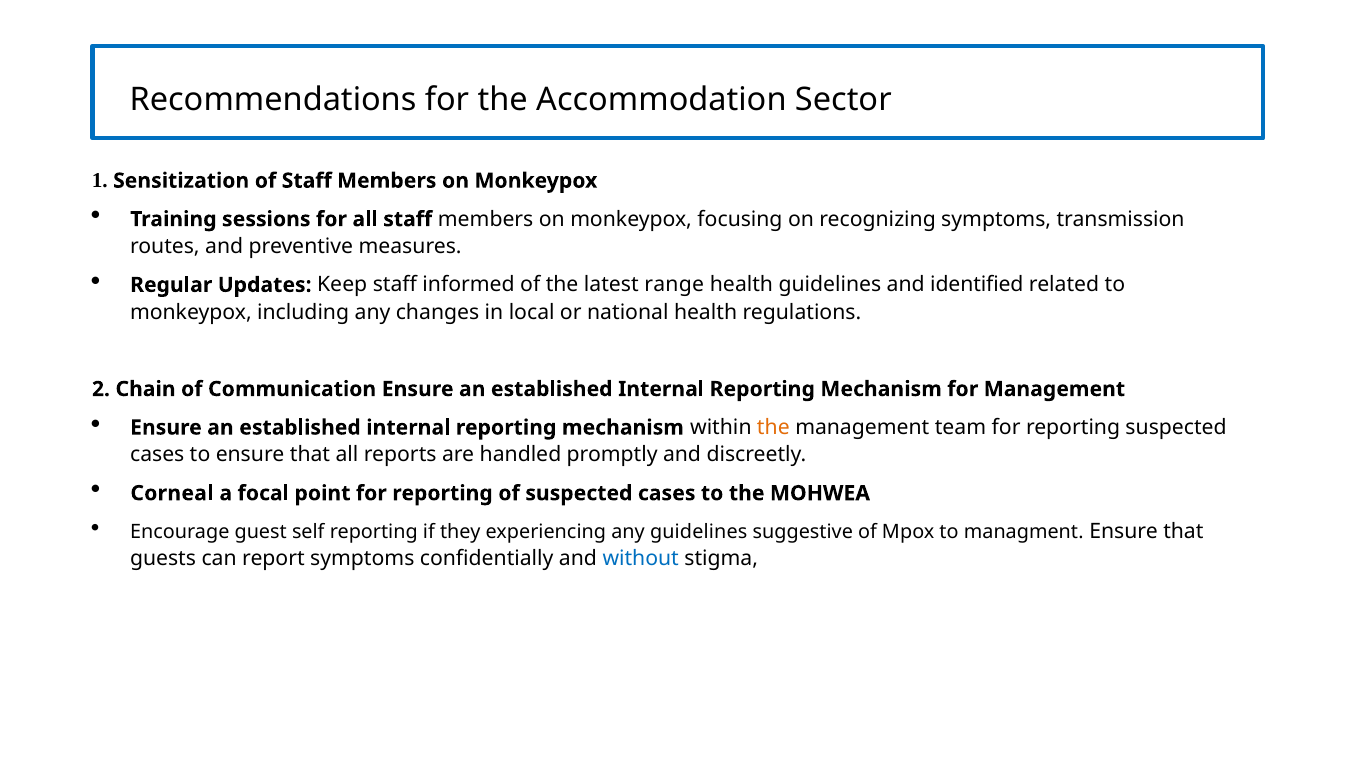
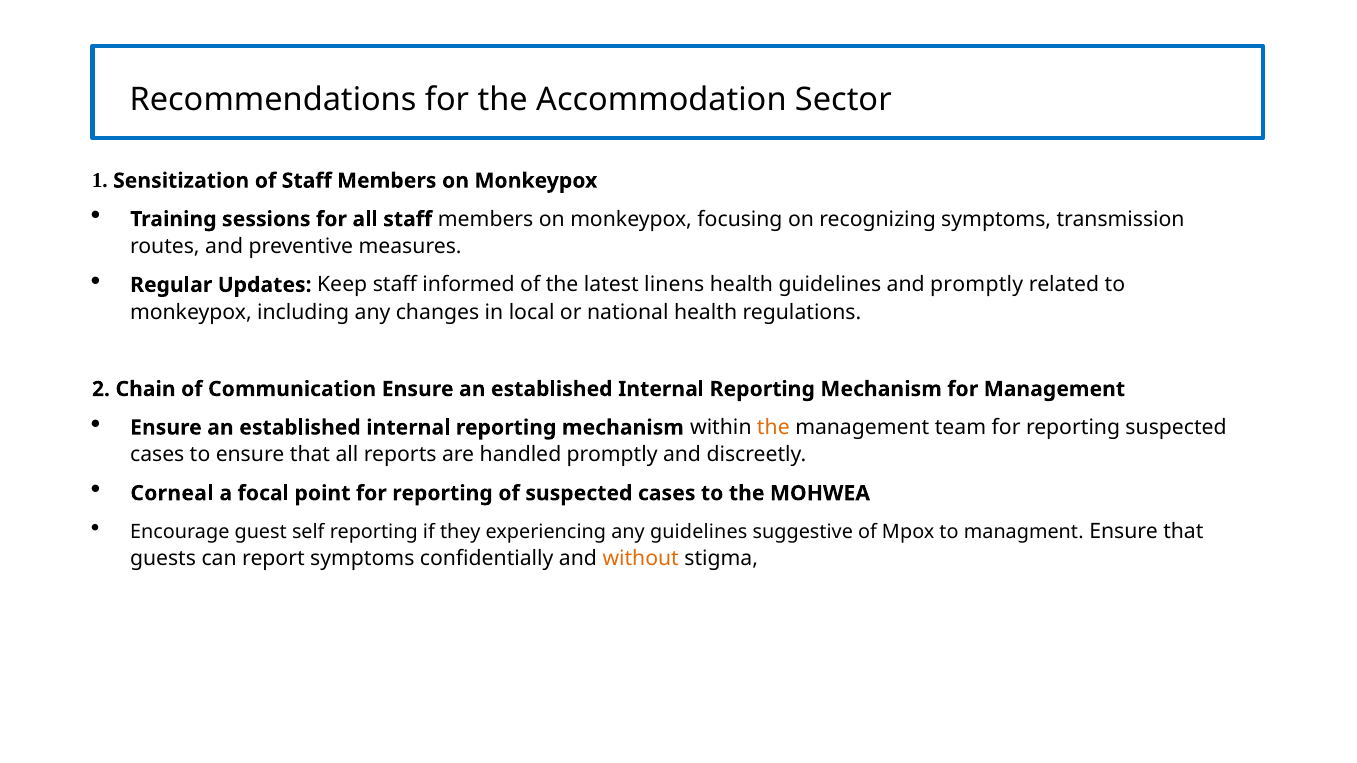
range: range -> linens (674, 285)
and identified: identified -> promptly (977, 285)
without colour: blue -> orange (641, 559)
